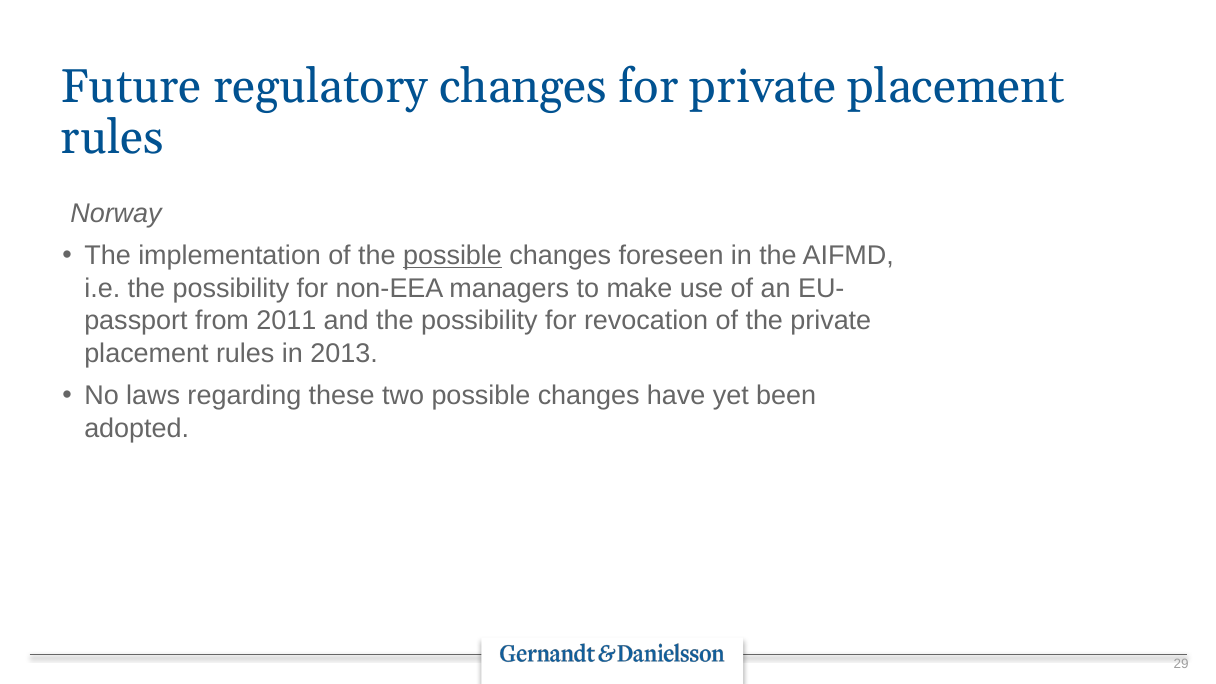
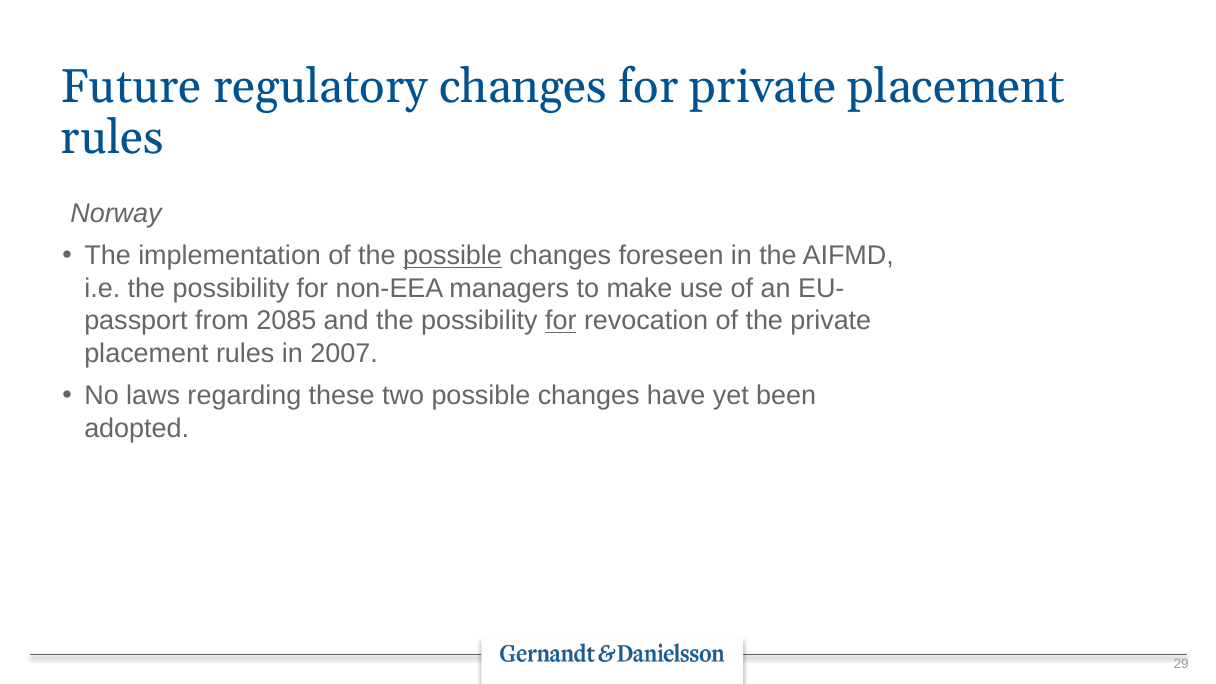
2011: 2011 -> 2085 (286, 321)
for underline: none -> present (561, 321)
2013: 2013 -> 2007 (344, 353)
